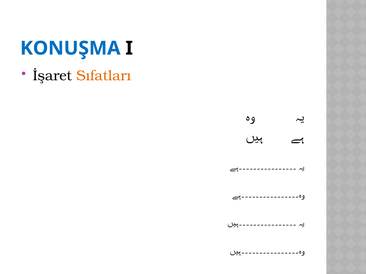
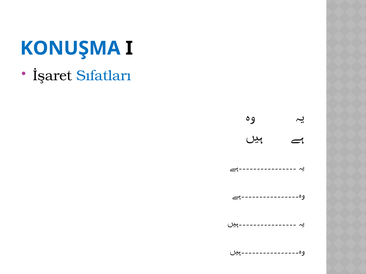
Sıfatları colour: orange -> blue (104, 76)
